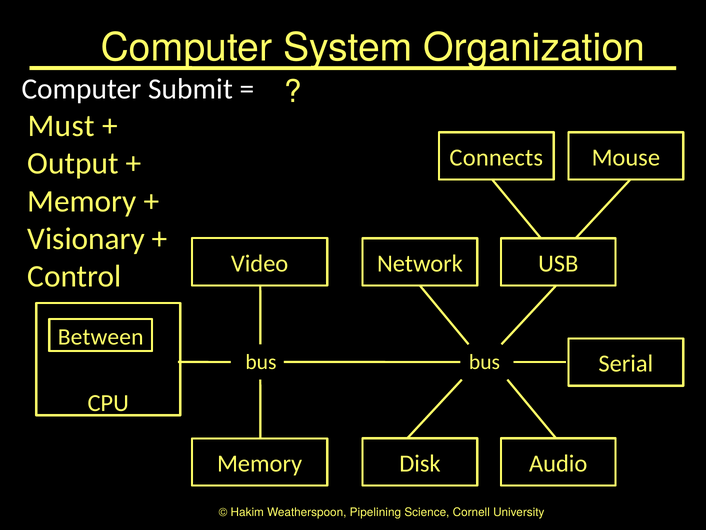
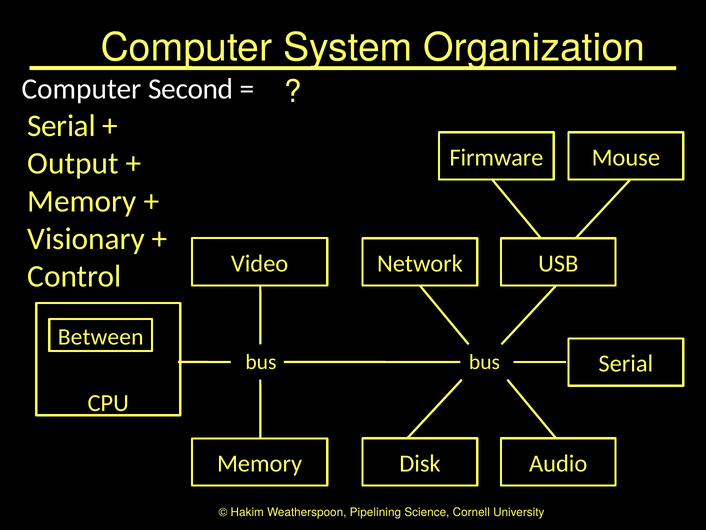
Submit: Submit -> Second (191, 89)
Must: Must -> Serial (61, 126)
Connects: Connects -> Firmware (496, 158)
